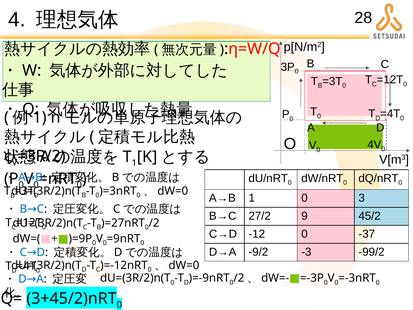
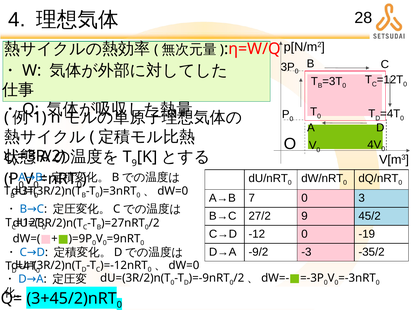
1: 1 -> 9 (134, 163)
A→B 1: 1 -> 7 (252, 198)
-37: -37 -> -19 (367, 234)
-99/2: -99/2 -> -35/2 (372, 252)
